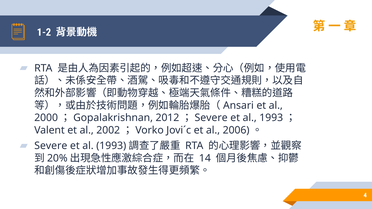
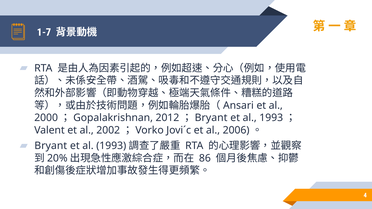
1-2: 1-2 -> 1-7 (44, 32)
Severe: Severe -> Bryant (211, 118)
Severe: Severe -> Bryant (51, 146)
14: 14 -> 86 (205, 158)
